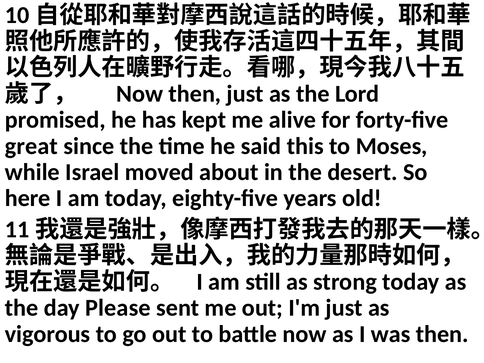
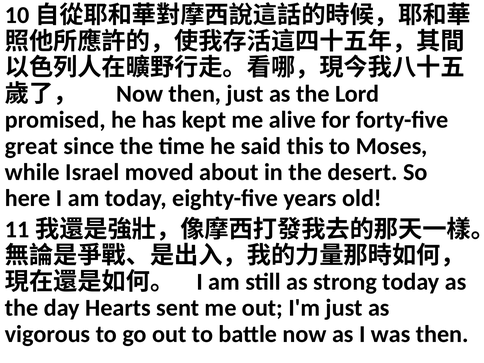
Please: Please -> Hearts (118, 308)
